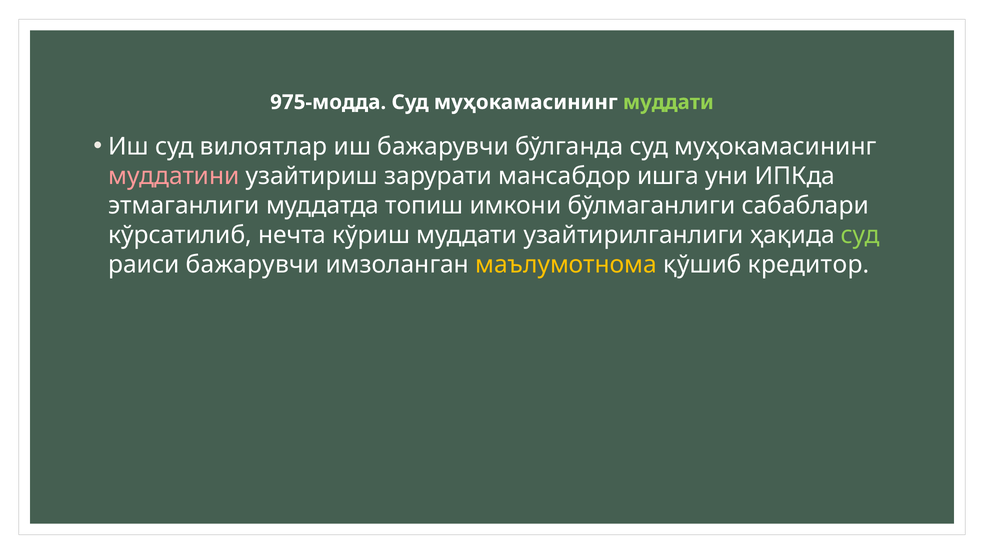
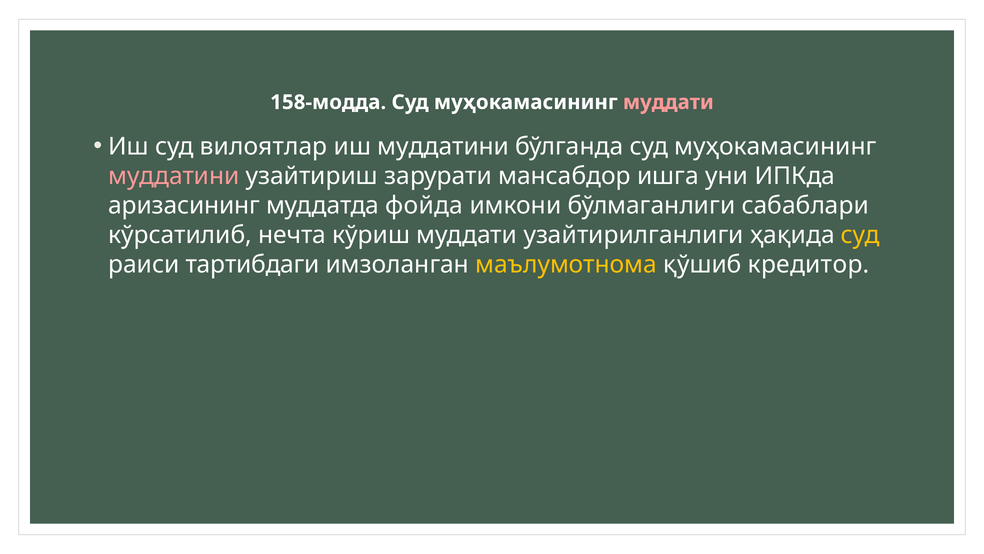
975-модда: 975-модда -> 158-модда (328, 102)
муддати colour: light green -> pink (668, 102)
иш бажарувчи: бажарувчи -> муддатини (443, 146)
этмаганлиги: этмаганлиги -> аризасининг (184, 205)
топиш: топиш -> фойда (424, 205)
суд colour: light green -> yellow (860, 235)
раиси бажарувчи: бажарувчи -> тартибдаги (253, 264)
